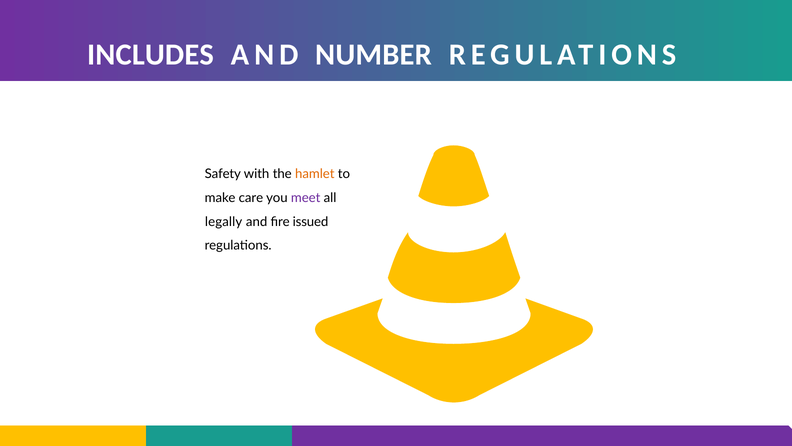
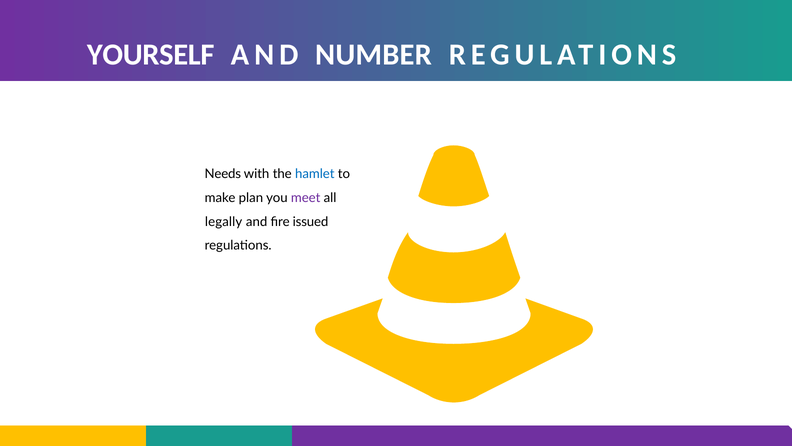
INCLUDES: INCLUDES -> YOURSELF (151, 55)
Safety: Safety -> Needs (223, 174)
hamlet colour: orange -> blue (315, 174)
care: care -> plan (251, 198)
